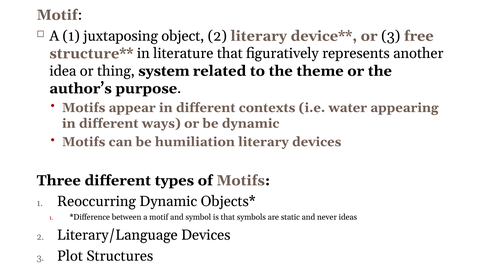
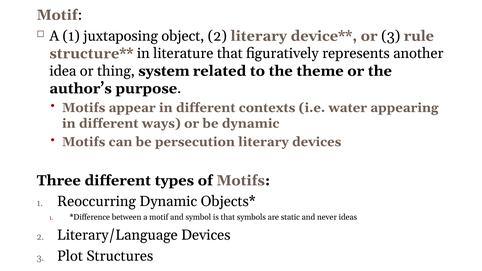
free: free -> rule (419, 36)
humiliation: humiliation -> persecution (195, 142)
